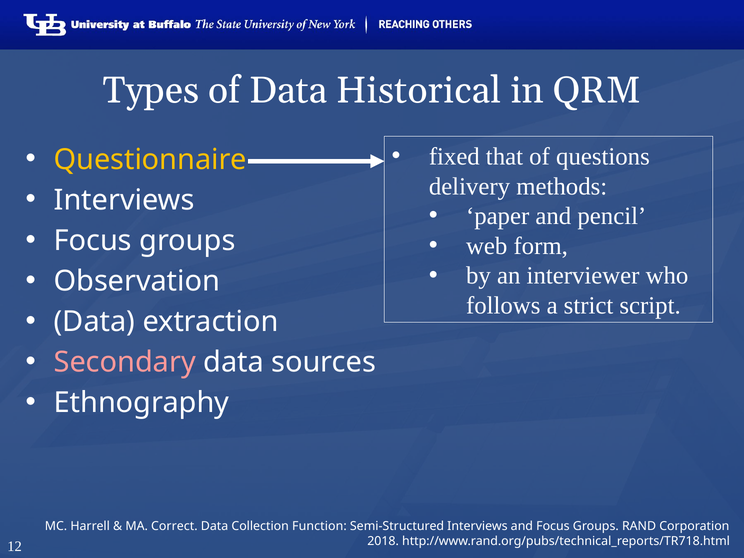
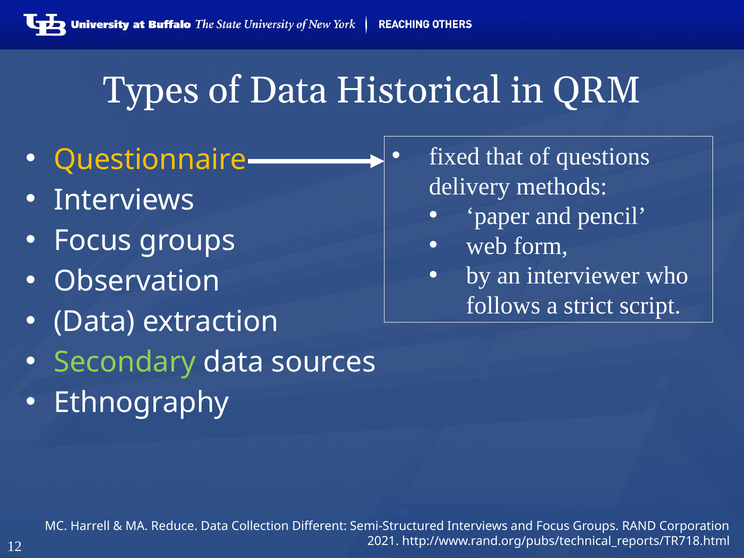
Secondary colour: pink -> light green (125, 362)
Correct: Correct -> Reduce (174, 526)
Function: Function -> Different (319, 526)
2018: 2018 -> 2021 (383, 541)
